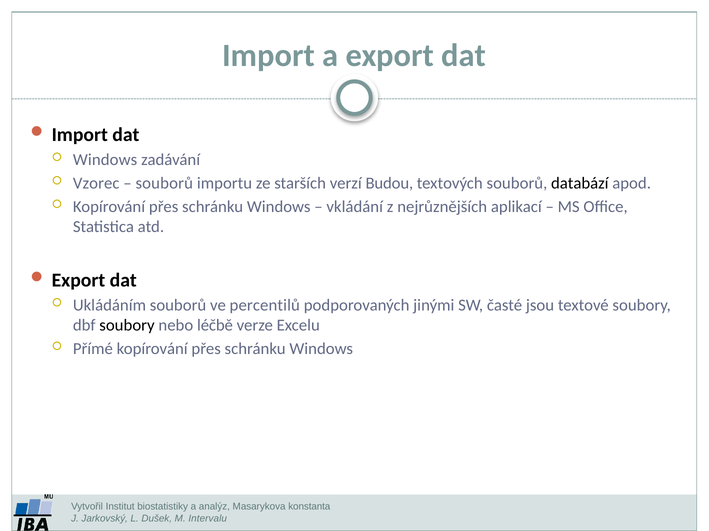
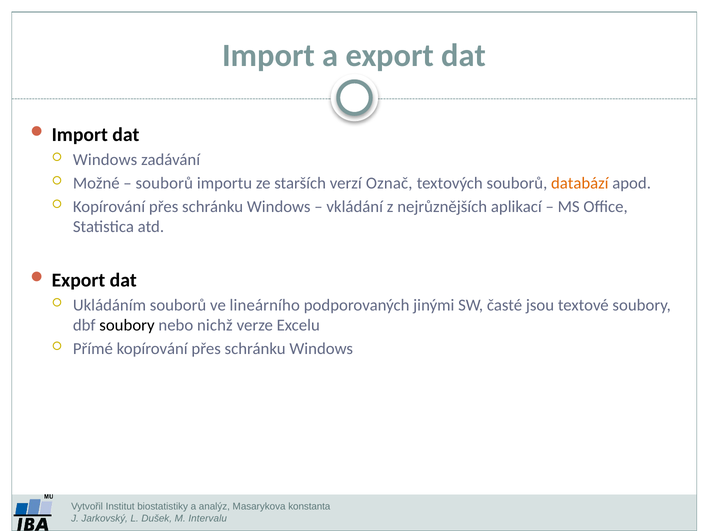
Vzorec: Vzorec -> Možné (96, 183)
Budou: Budou -> Označ (389, 183)
databází colour: black -> orange (580, 183)
percentilů: percentilů -> lineárního (265, 306)
léčbě: léčbě -> nichž (215, 326)
